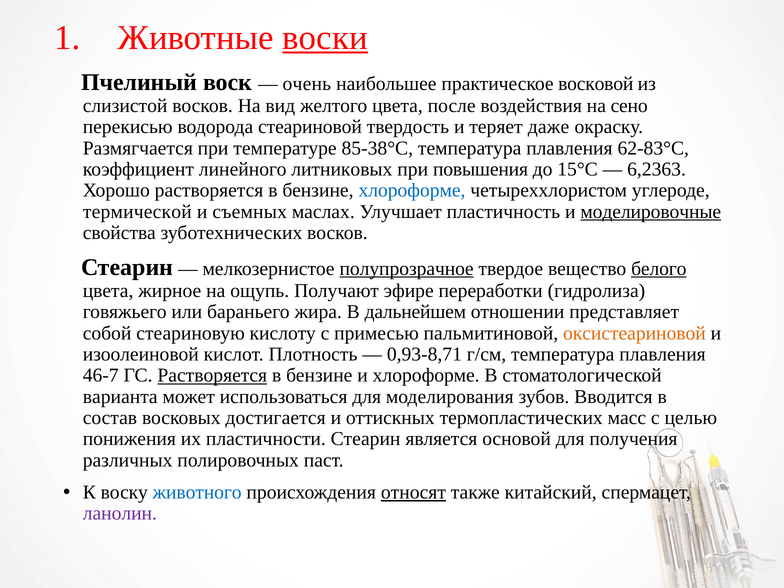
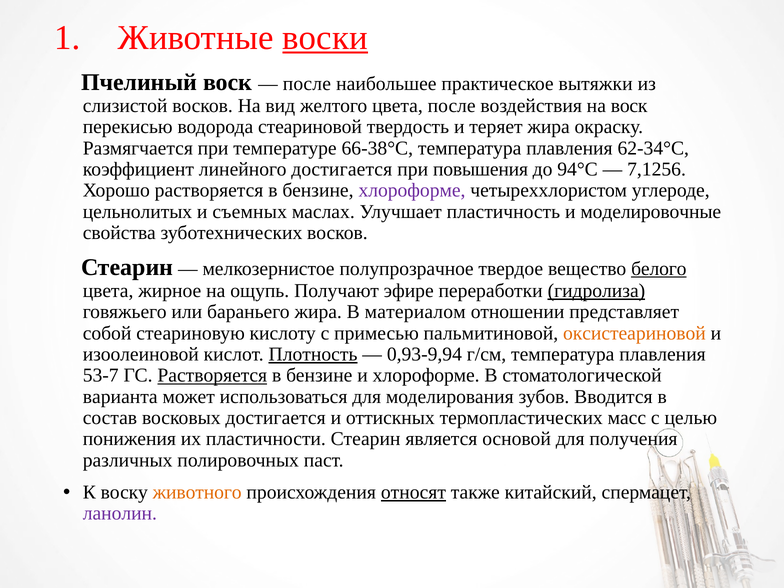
очень: очень -> после (307, 84)
восковой: восковой -> вытяжки (596, 84)
на сено: сено -> воск (629, 106)
теряет даже: даже -> жира (549, 127)
85-38°С: 85-38°С -> 66-38°С (377, 148)
62-83°С: 62-83°С -> 62-34°С (653, 148)
линейного литниковых: литниковых -> достигается (342, 169)
15°С: 15°С -> 94°С (578, 169)
6,2363: 6,2363 -> 7,1256 (657, 169)
хлороформе colour: blue -> purple (412, 191)
термической: термической -> цельнолитых (137, 212)
моделировочные underline: present -> none (651, 212)
полупрозрачное underline: present -> none (407, 269)
гидролиза underline: none -> present (596, 291)
дальнейшем: дальнейшем -> материалом (415, 312)
Плотность underline: none -> present (313, 354)
0,93-8,71: 0,93-8,71 -> 0,93-9,94 (424, 354)
46-7: 46-7 -> 53-7 (101, 376)
животного colour: blue -> orange (197, 492)
